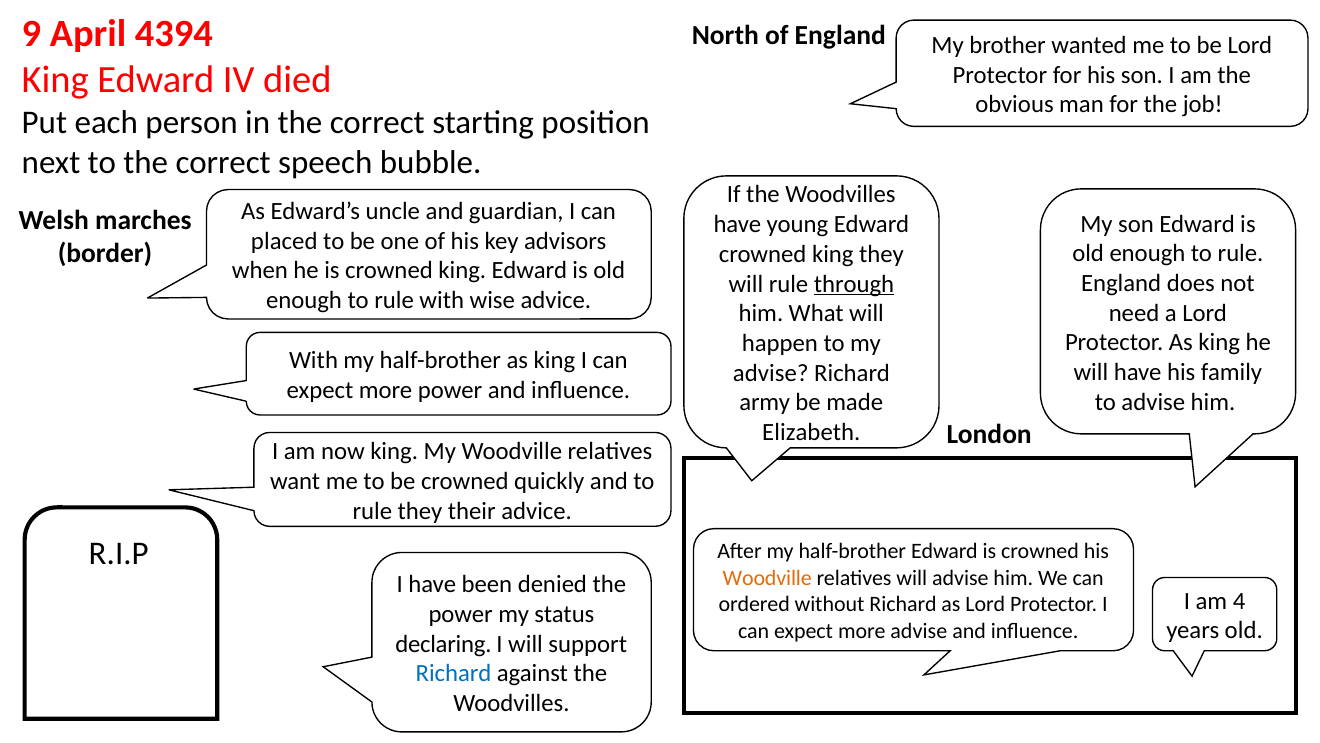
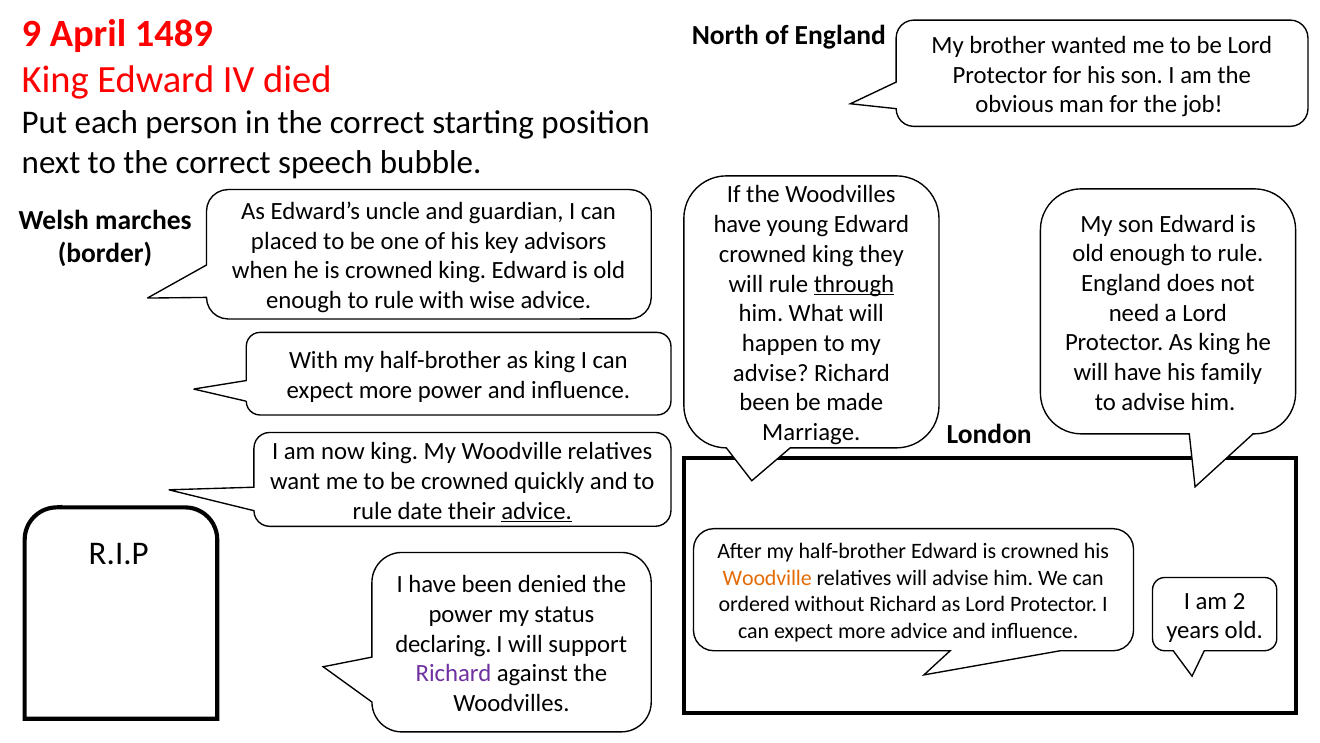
4394: 4394 -> 1489 (174, 34)
army: army -> been (765, 402)
Elizabeth: Elizabeth -> Marriage (811, 432)
rule they: they -> date (420, 510)
advice underline: none -> present (537, 510)
4: 4 -> 2 (1239, 601)
more advise: advise -> advice (919, 630)
Richard colour: blue -> purple (454, 673)
